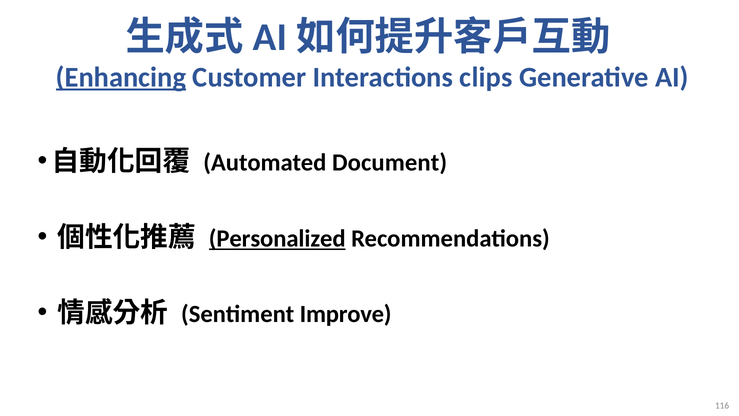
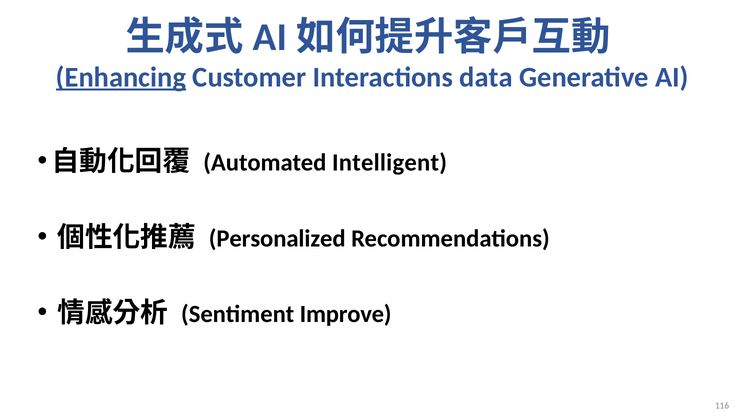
clips: clips -> data (486, 77)
Document: Document -> Intelligent (389, 163)
Personalized underline: present -> none (277, 238)
